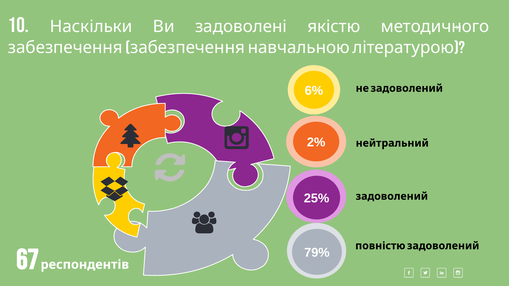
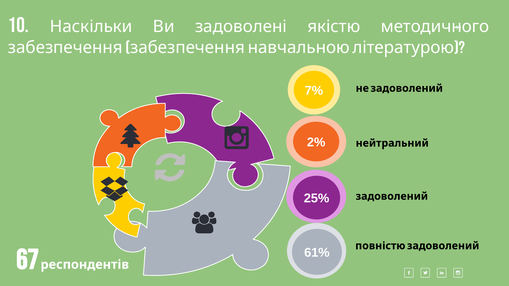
6%: 6% -> 7% (314, 91)
79%: 79% -> 61% (317, 253)
